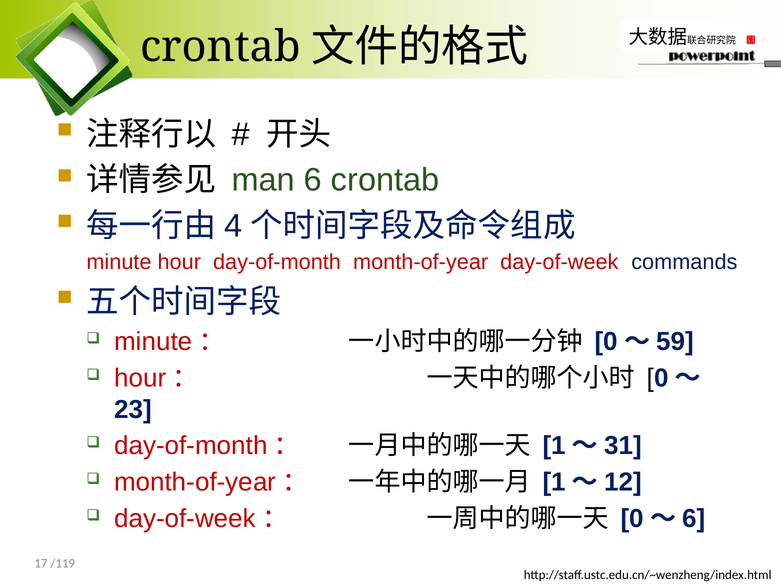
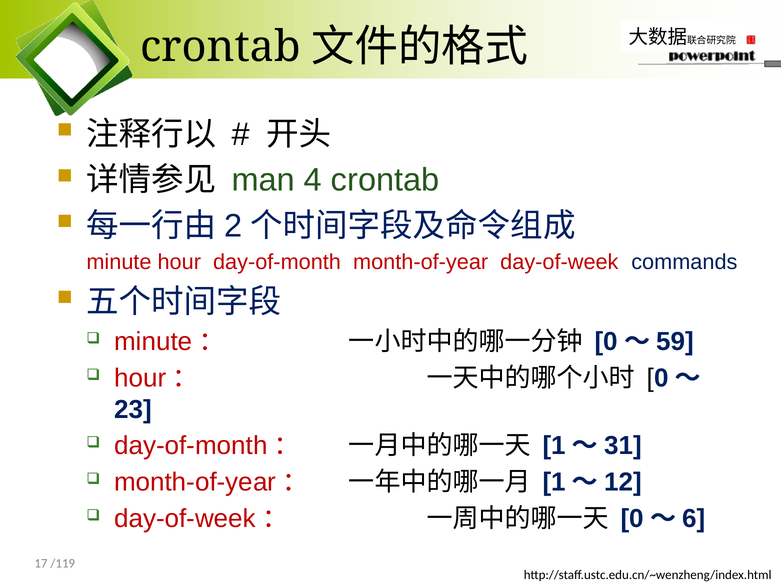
6: 6 -> 4 (313, 180)
4: 4 -> 2 (233, 226)
